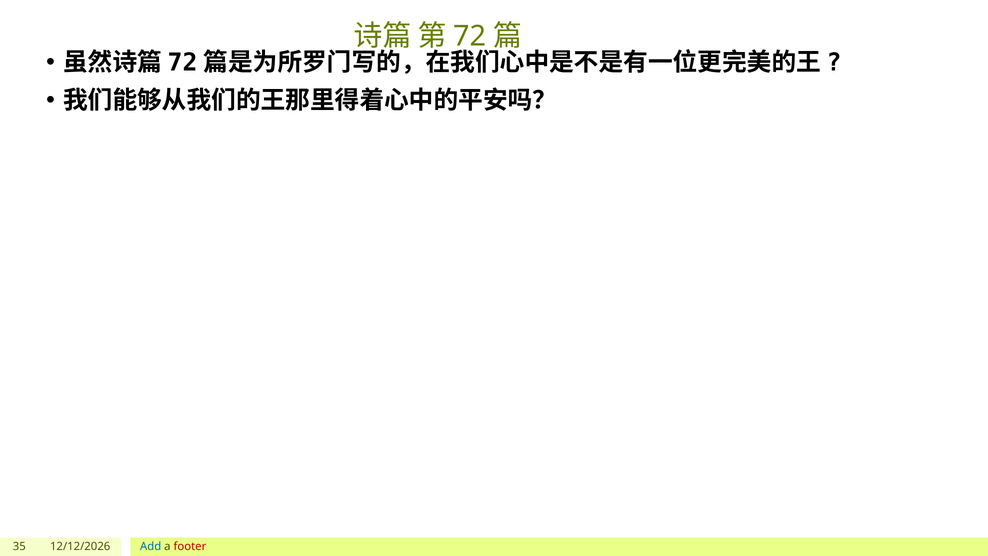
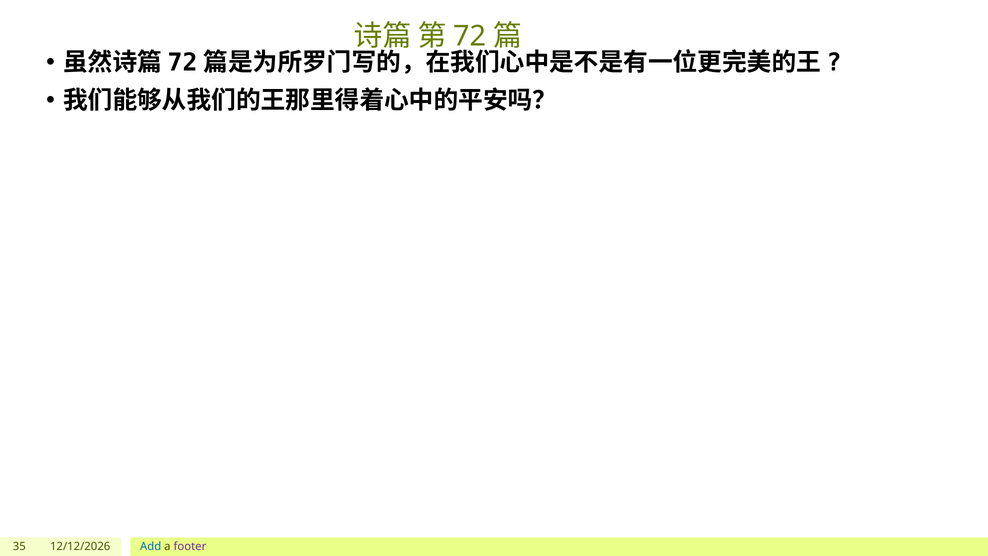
footer colour: red -> purple (190, 546)
